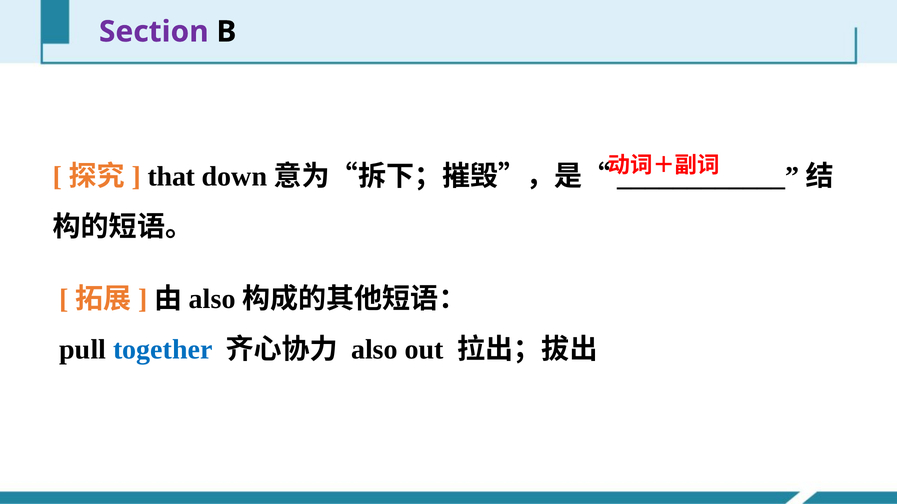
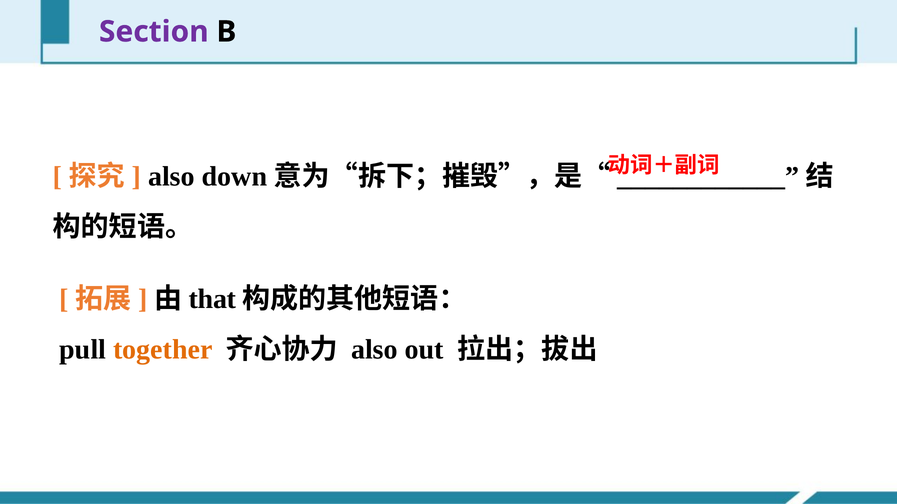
that: that -> also (171, 177)
also: also -> that (212, 300)
together colour: blue -> orange (163, 350)
